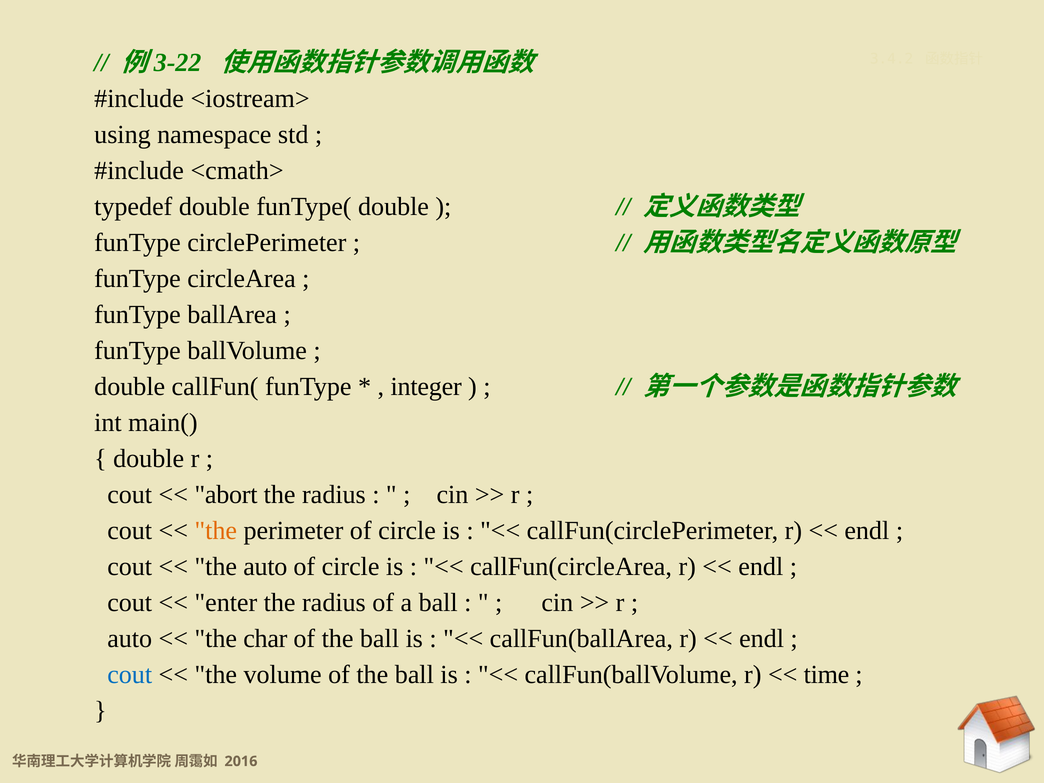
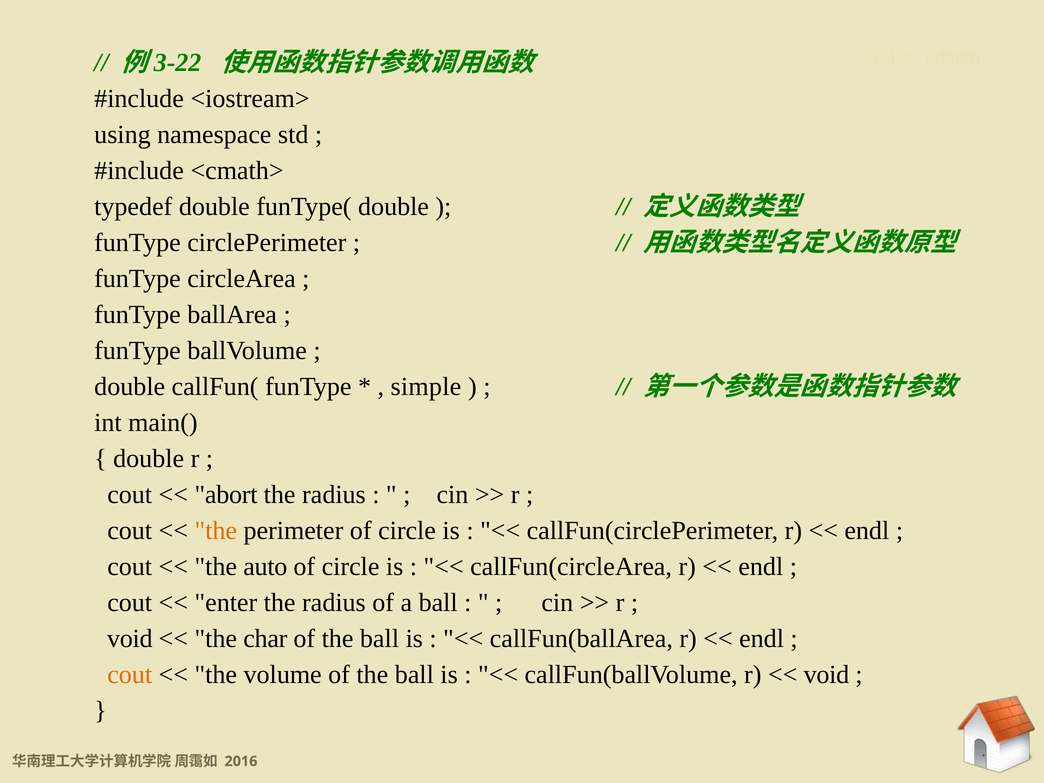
integer: integer -> simple (426, 387)
auto: auto -> void (130, 639)
cout colour: blue -> orange (130, 675)
time: time -> void (826, 675)
